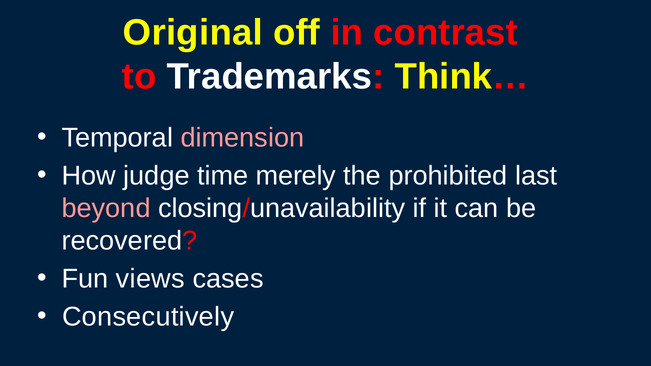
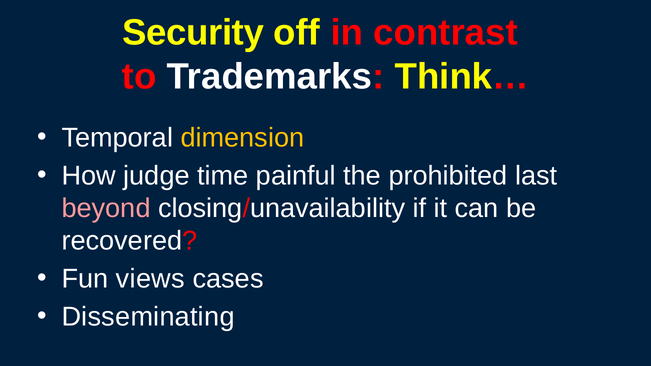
Original: Original -> Security (193, 33)
dimension colour: pink -> yellow (242, 138)
merely: merely -> painful (296, 176)
Consecutively: Consecutively -> Disseminating (148, 317)
